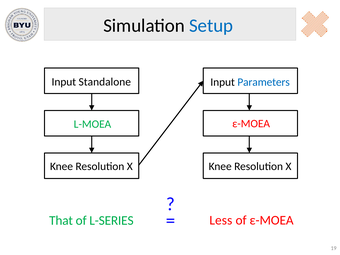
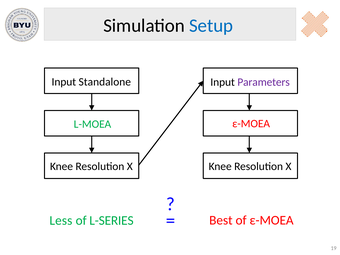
Parameters colour: blue -> purple (264, 82)
Less: Less -> Best (221, 220)
That: That -> Less (61, 221)
